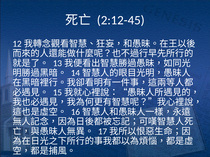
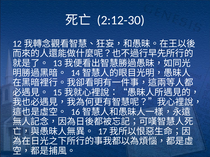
2:12-45: 2:12-45 -> 2:12-30 (121, 20)
